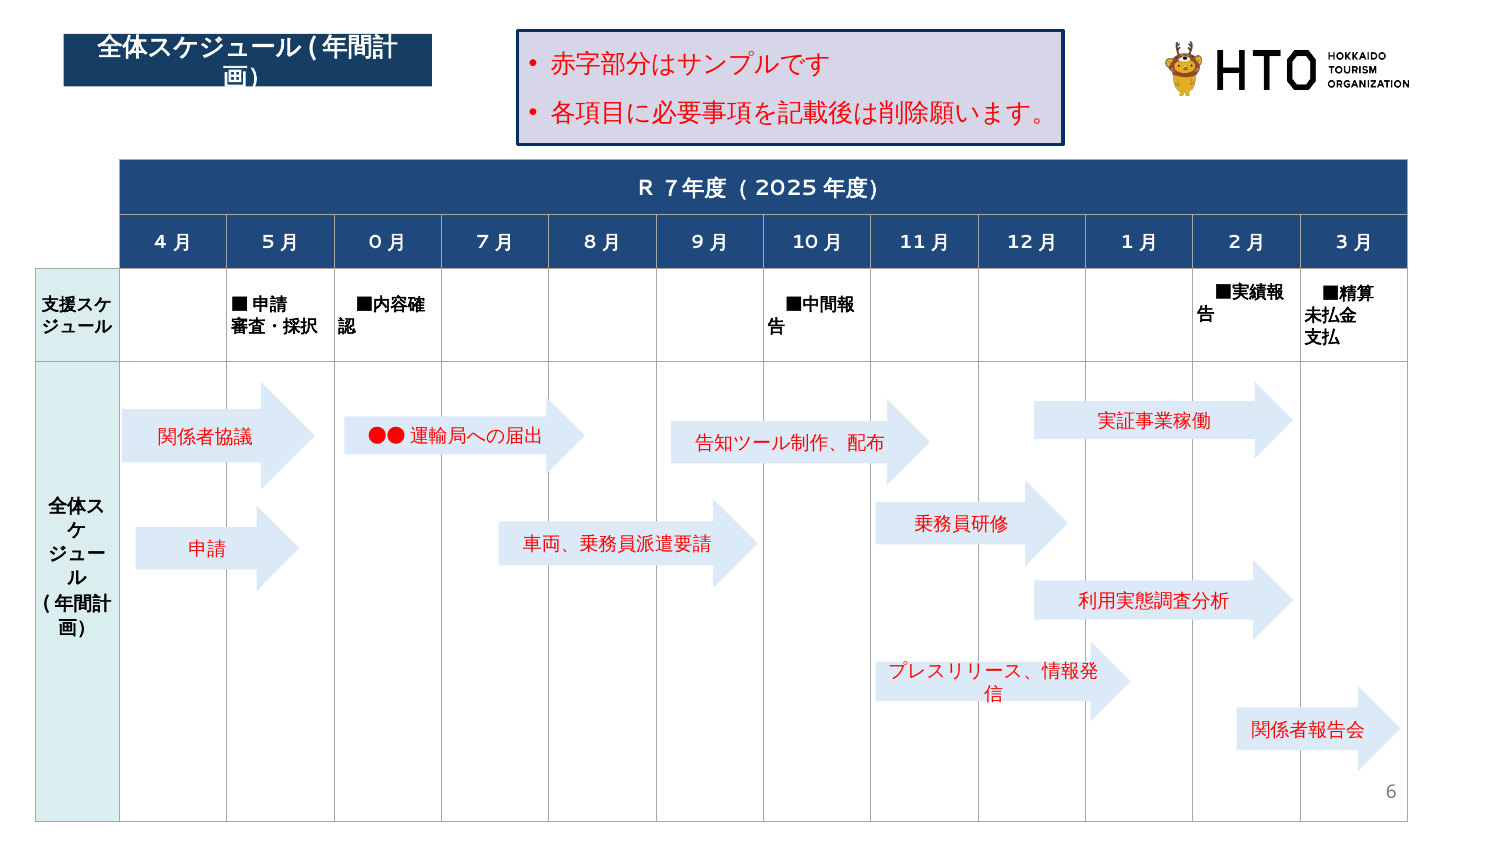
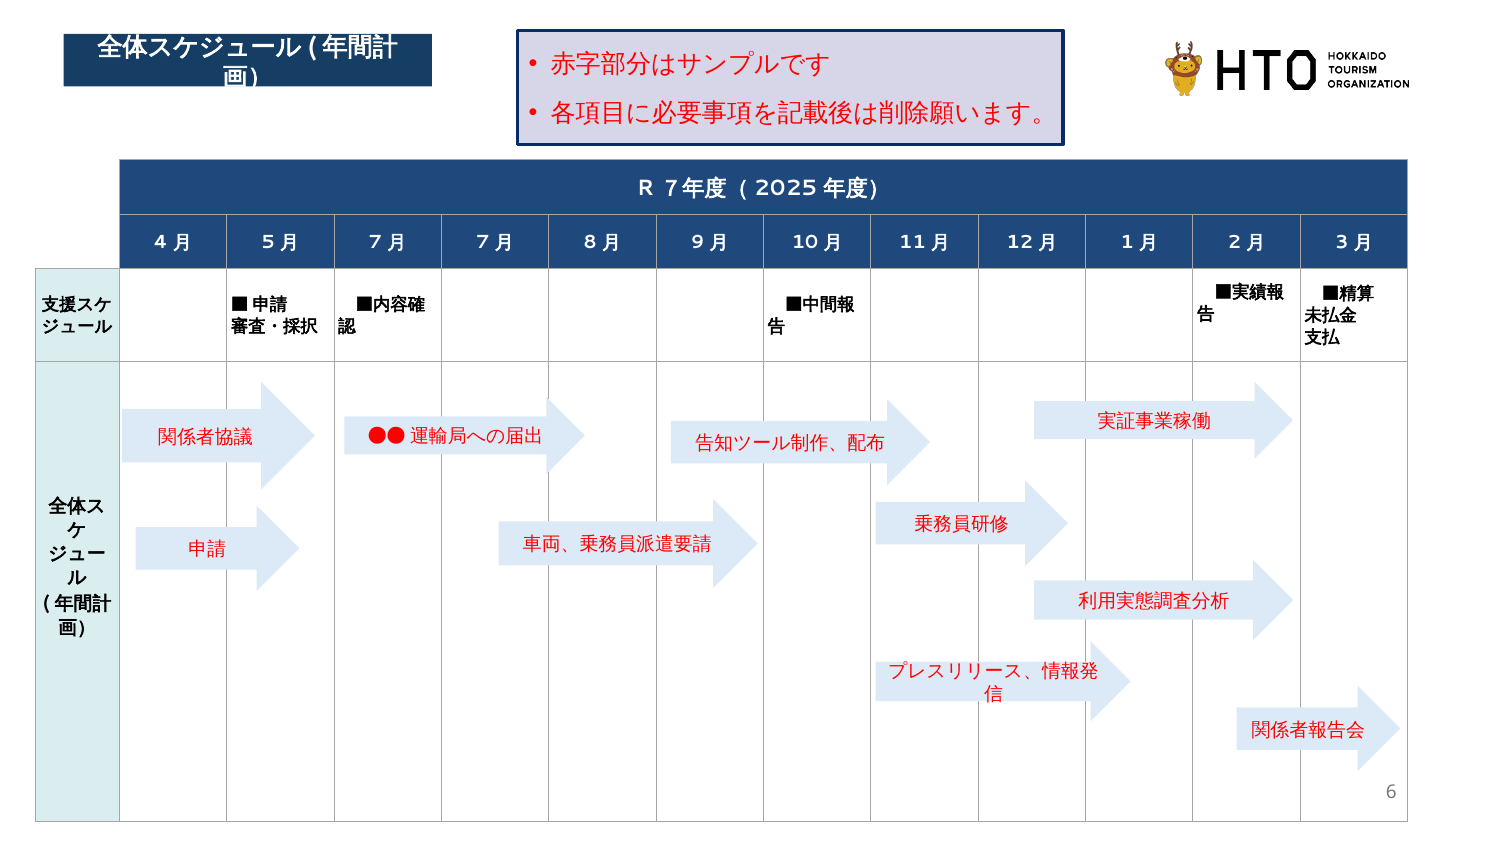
0: 0 -> 7 (375, 242)
